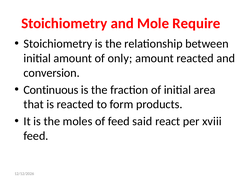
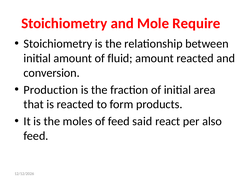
only: only -> fluid (120, 58)
Continuous: Continuous -> Production (51, 90)
xviii: xviii -> also (212, 121)
